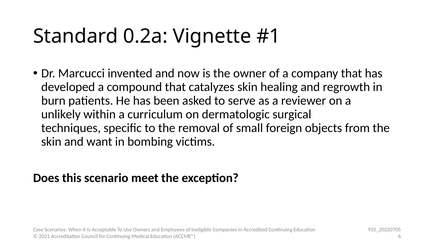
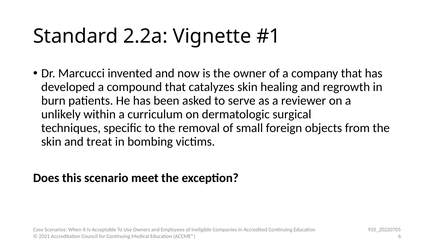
0.2a: 0.2a -> 2.2a (145, 36)
want: want -> treat (99, 142)
